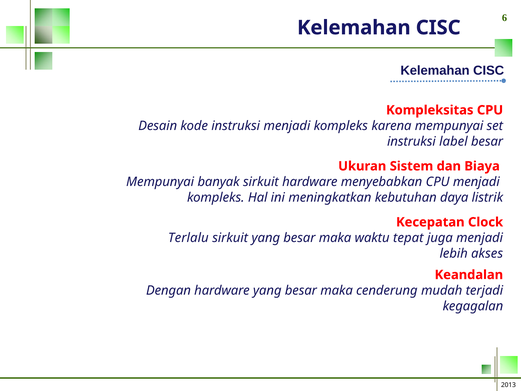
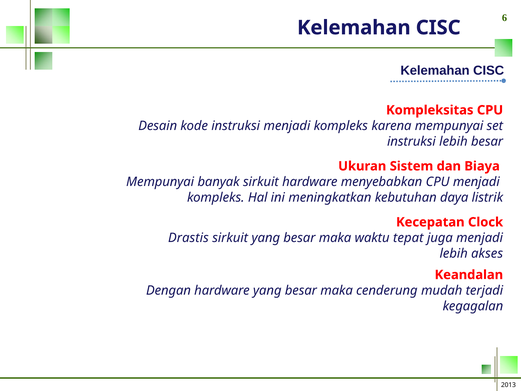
instruksi label: label -> lebih (453, 141)
Terlalu: Terlalu -> Drastis (188, 238)
